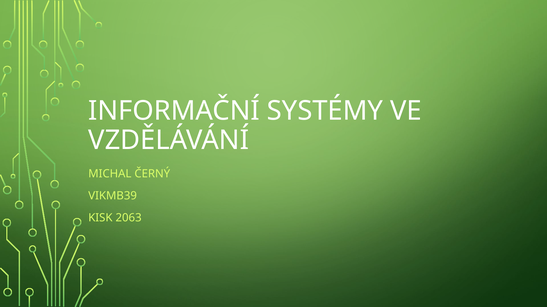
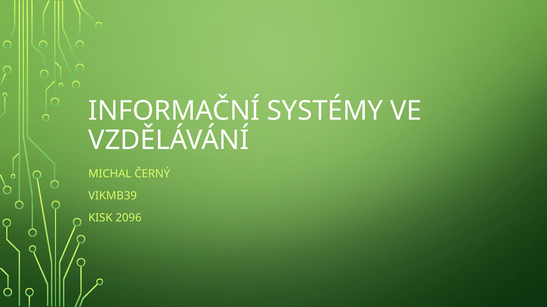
2063: 2063 -> 2096 (129, 218)
